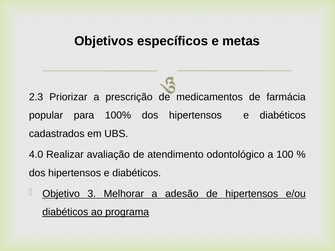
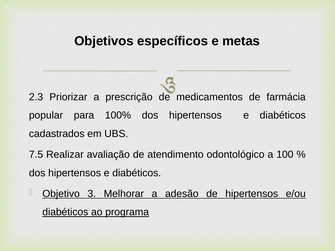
4.0: 4.0 -> 7.5 (36, 155)
